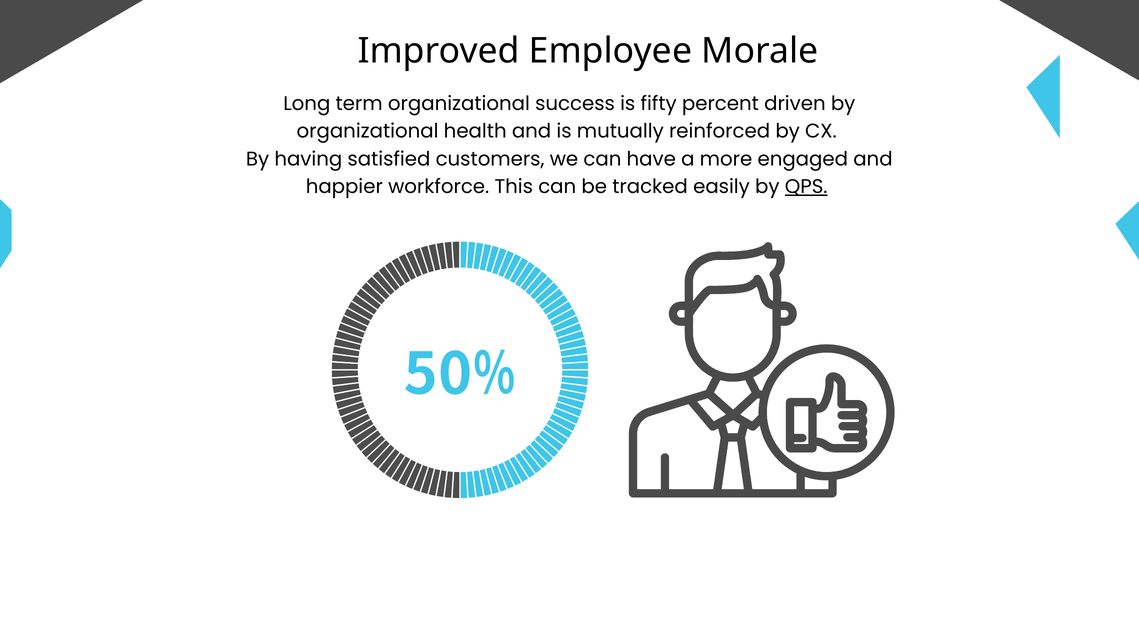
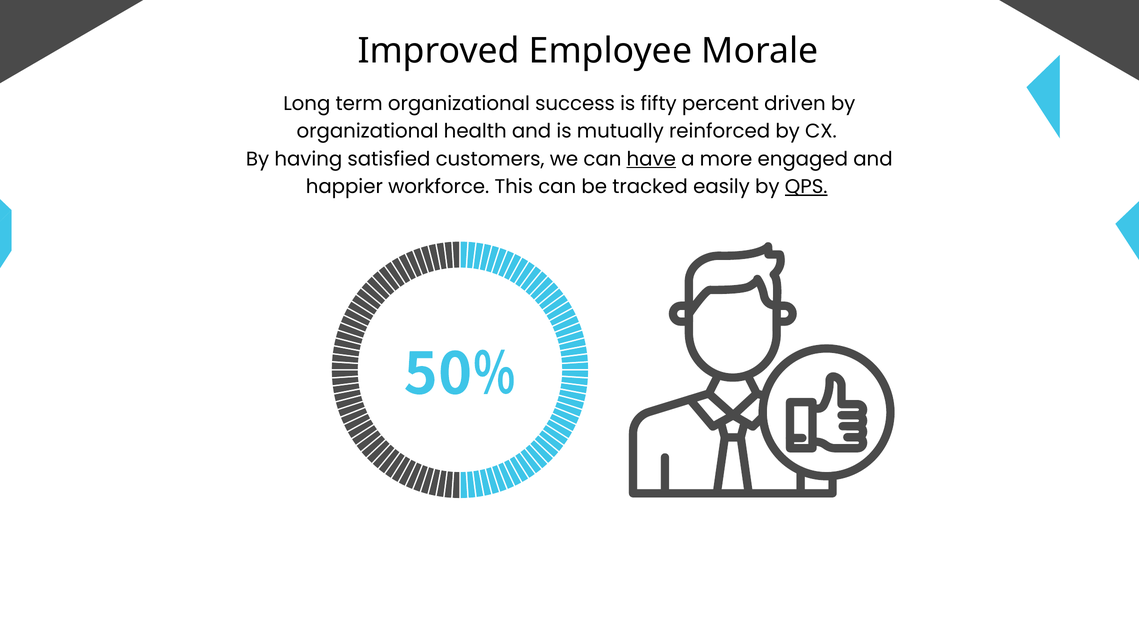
have underline: none -> present (651, 159)
